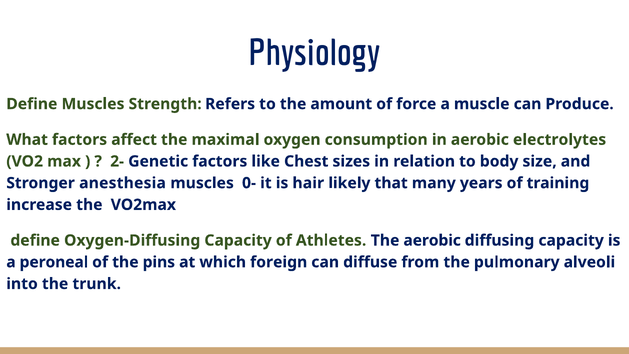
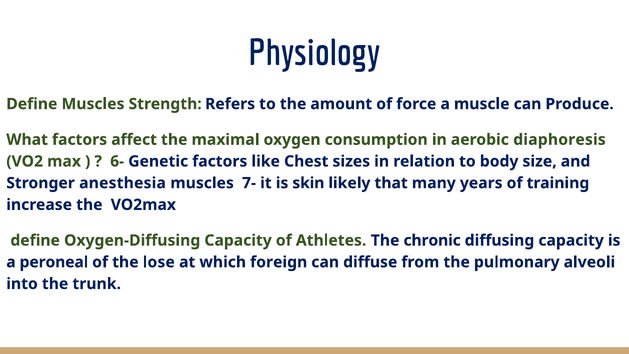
electrolytes: electrolytes -> diaphoresis (559, 140)
2-: 2- -> 6- (117, 161)
0-: 0- -> 7- (249, 183)
hair: hair -> skin (308, 183)
The aerobic: aerobic -> chronic (432, 240)
pins: pins -> lose (159, 262)
